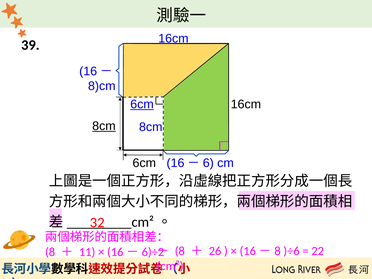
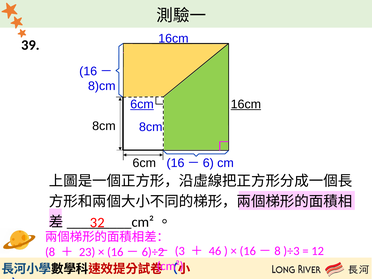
16cm underline: none -> present (246, 104)
8cm underline: present -> none (104, 126)
8: 8 -> 3 (180, 251)
26: 26 -> 46 (215, 251)
)÷6: )÷6 -> )÷3 (291, 251)
22: 22 -> 12 (318, 251)
11: 11 -> 23 (87, 252)
